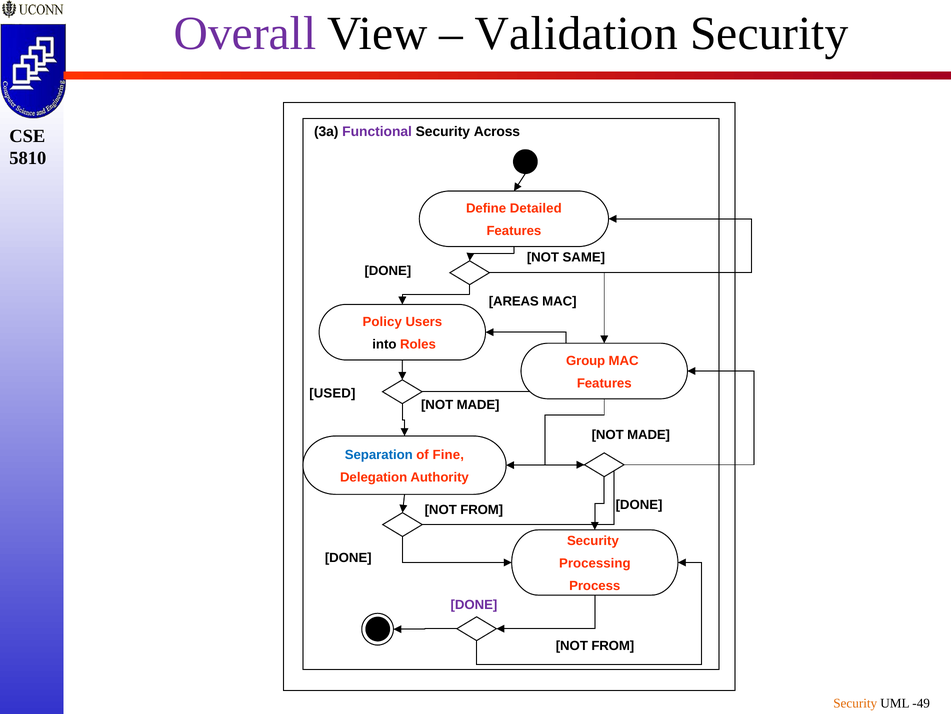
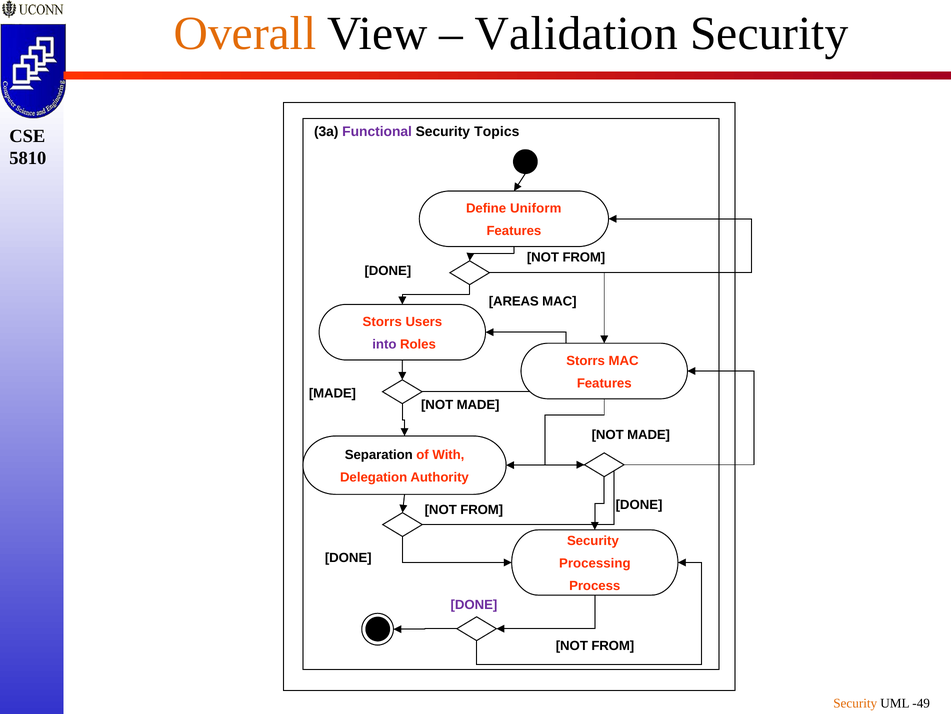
Overall colour: purple -> orange (245, 34)
Across: Across -> Topics (497, 131)
Detailed: Detailed -> Uniform (536, 208)
SAME: SAME -> FROM (584, 257)
Policy: Policy -> Storrs (382, 321)
into colour: black -> purple (384, 344)
Group: Group -> Storrs (586, 360)
USED: USED -> MADE (332, 393)
Separation colour: blue -> black (379, 454)
Fine: Fine -> With (448, 454)
